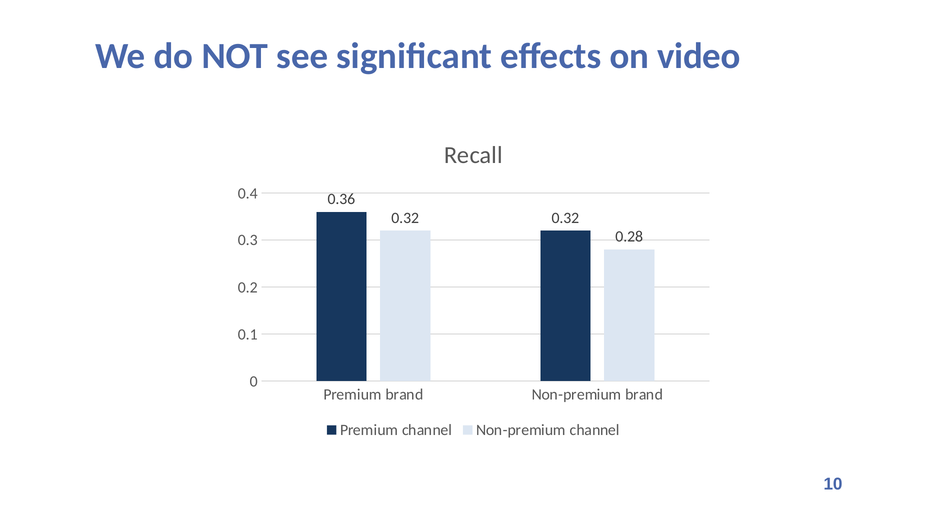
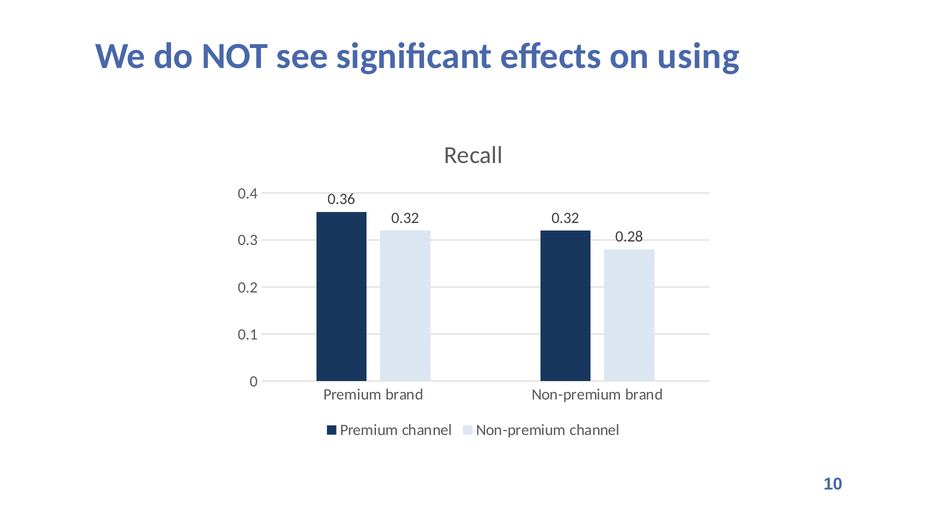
video: video -> using (698, 56)
